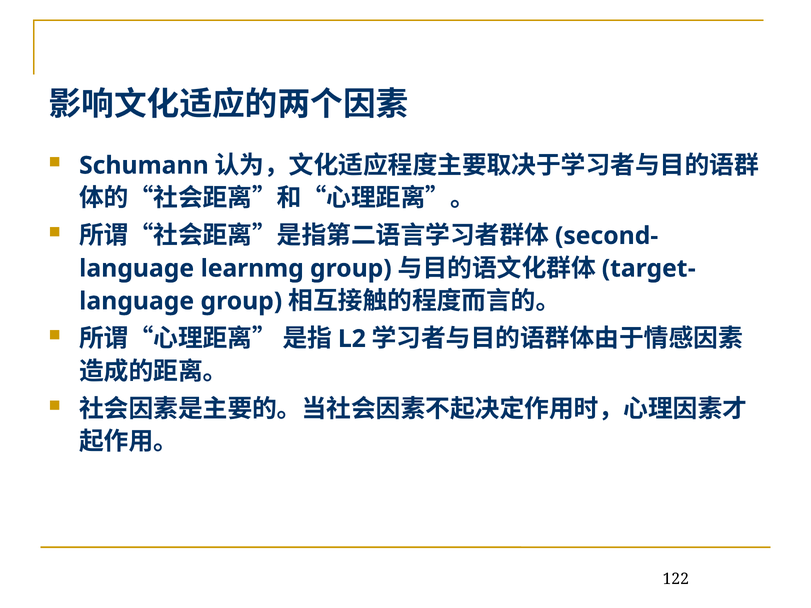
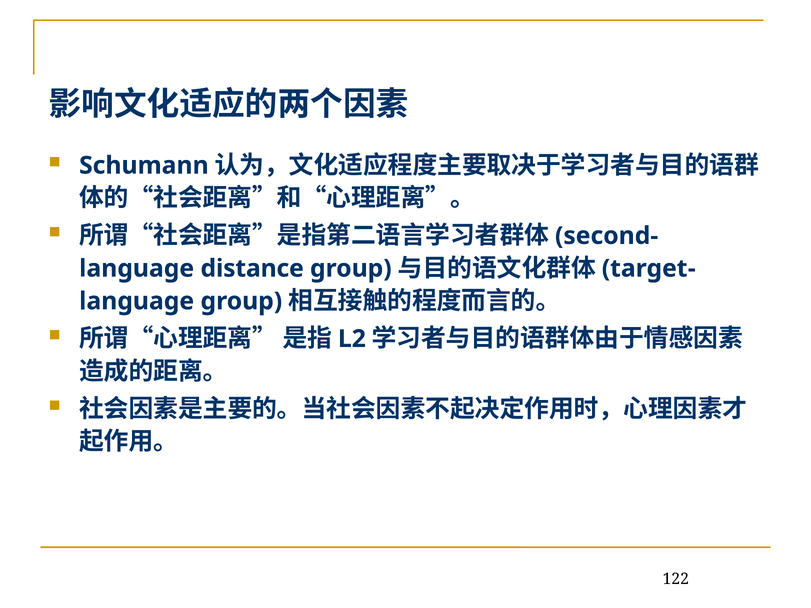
learnmg: learnmg -> distance (252, 269)
